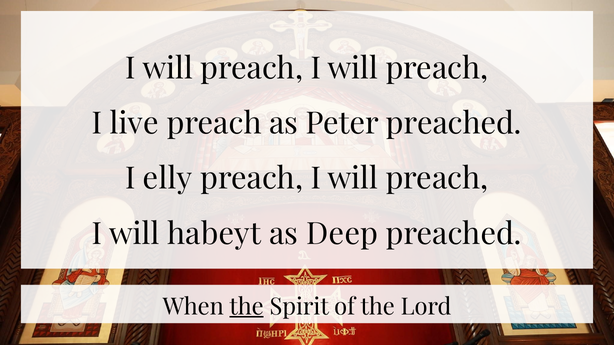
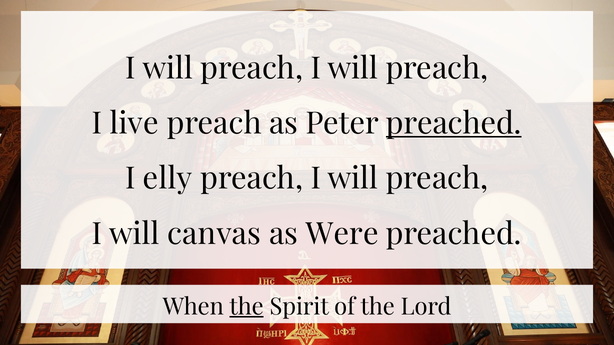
preached underline: none -> present (454, 124)
habeyt: habeyt -> canvas (214, 234)
Deep: Deep -> Were (342, 234)
